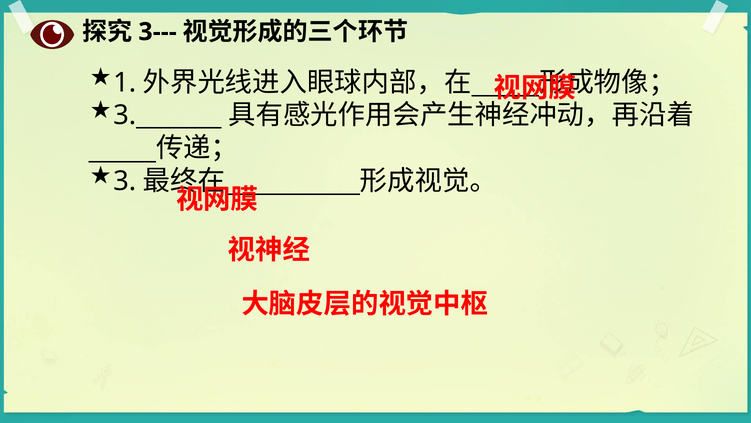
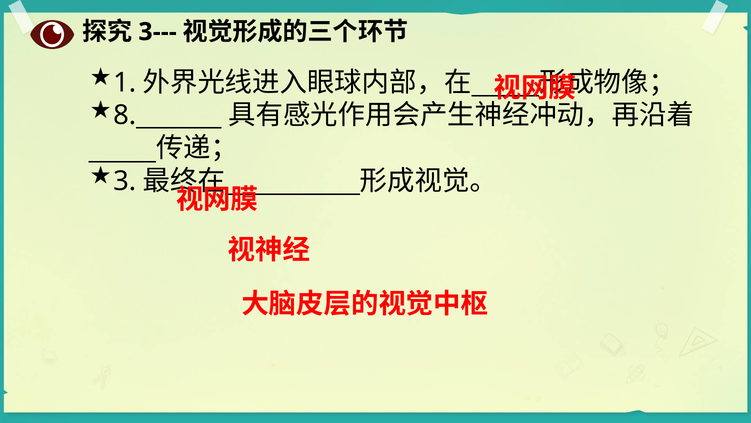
3: 3 -> 8 (125, 115)
